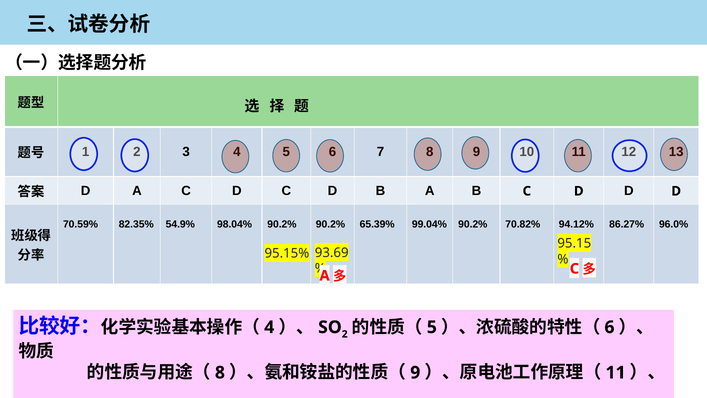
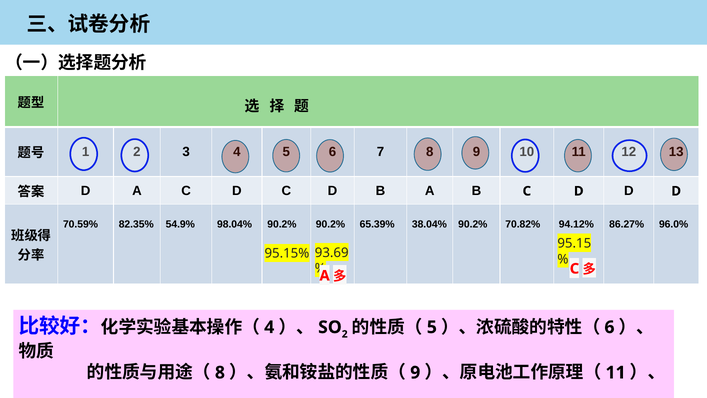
99.04%: 99.04% -> 38.04% (429, 224)
